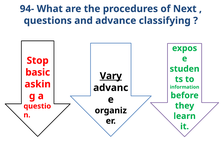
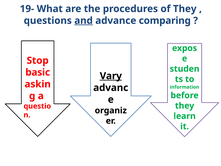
94-: 94- -> 19- (27, 9)
of Next: Next -> They (185, 9)
and underline: none -> present (84, 21)
classifying: classifying -> comparing (165, 21)
